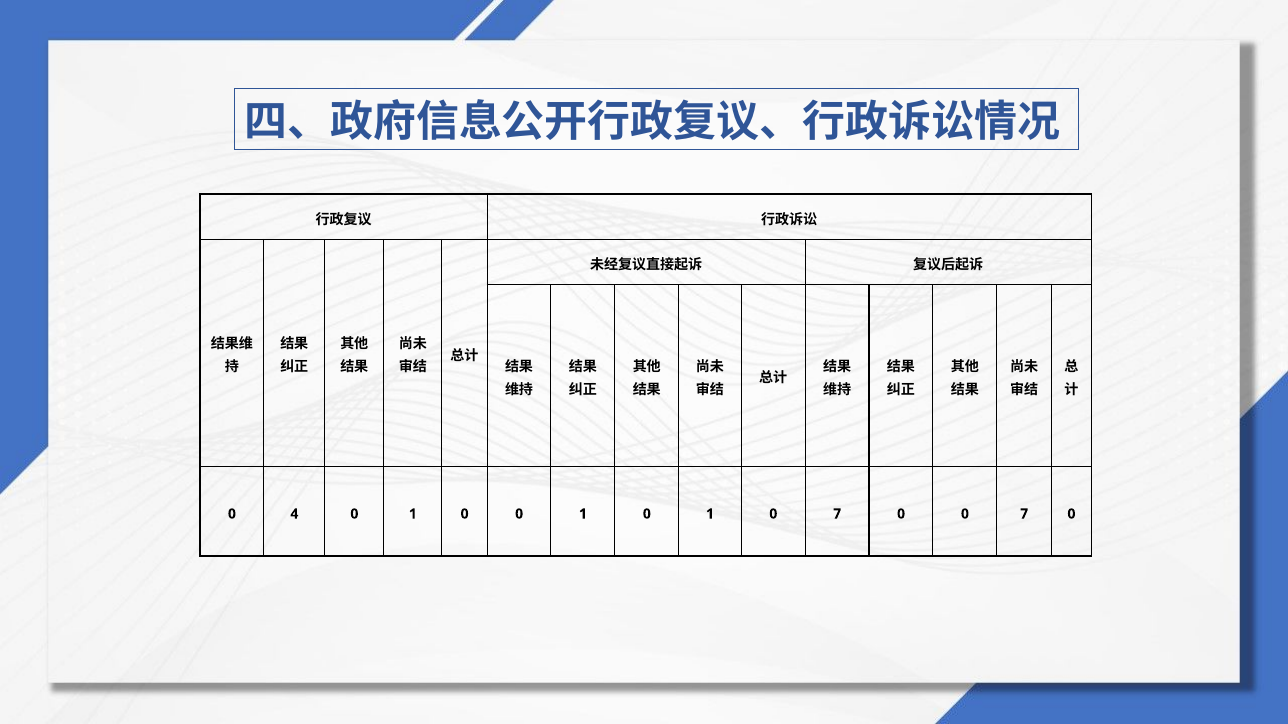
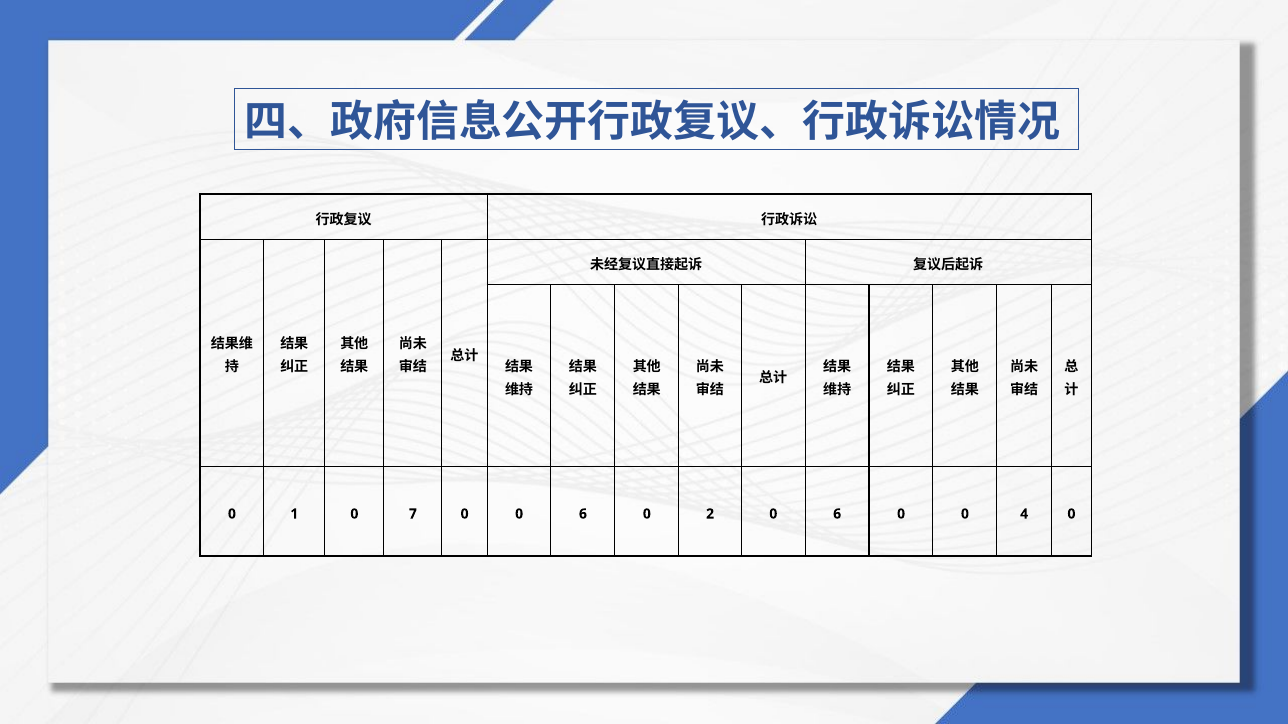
4: 4 -> 1 (294, 514)
1: 1 -> 7 (413, 514)
0 0 1: 1 -> 6 (583, 514)
1: 1 -> 2 (710, 514)
7: 7 -> 6 (837, 514)
0 0 7: 7 -> 4 (1024, 514)
